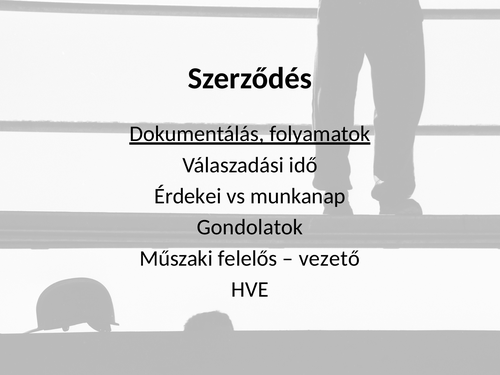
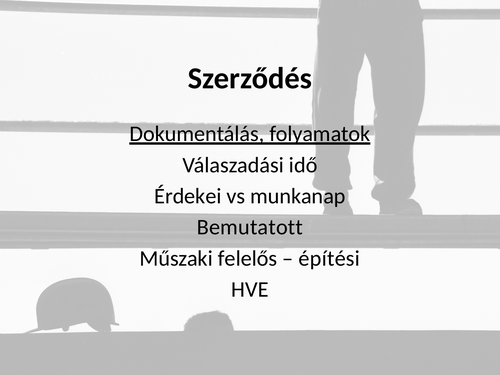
Gondolatok: Gondolatok -> Bemutatott (250, 227)
vezető: vezető -> építési (329, 258)
